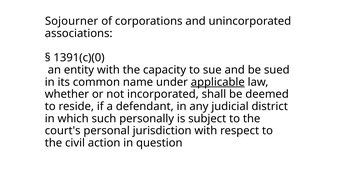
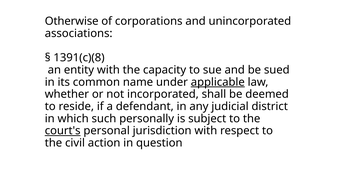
Sojourner: Sojourner -> Otherwise (72, 21)
1391(c)(0: 1391(c)(0 -> 1391(c)(8 (79, 58)
court's underline: none -> present (63, 131)
